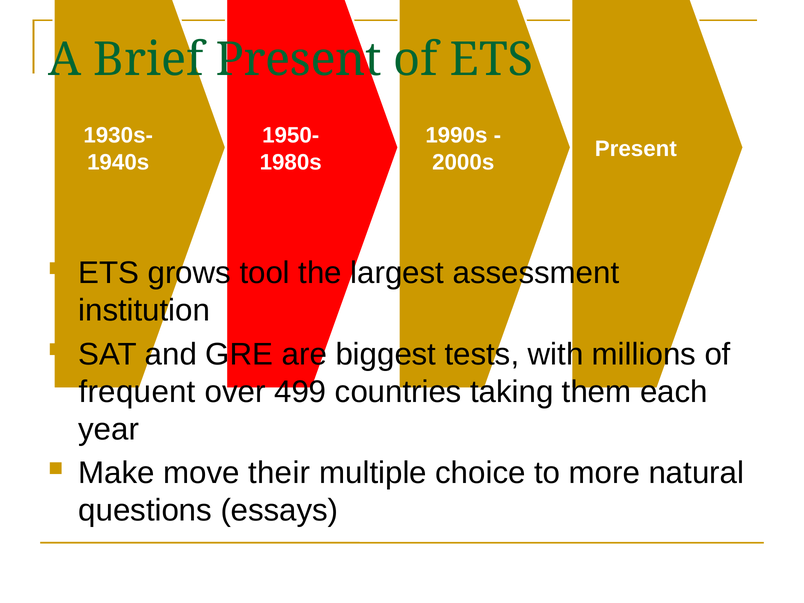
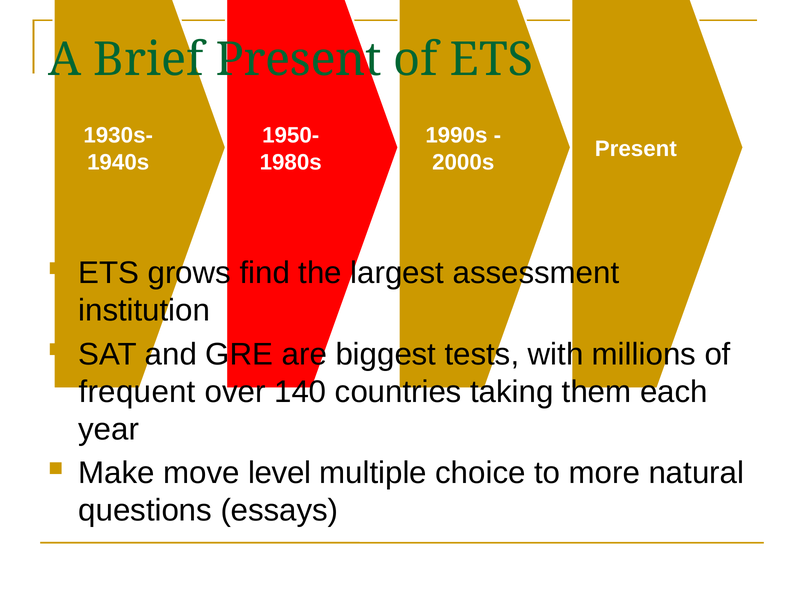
tool: tool -> find (265, 273)
499: 499 -> 140 (300, 392)
their: their -> level (280, 473)
